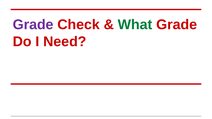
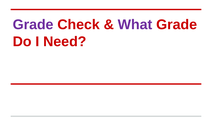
What colour: green -> purple (135, 25)
